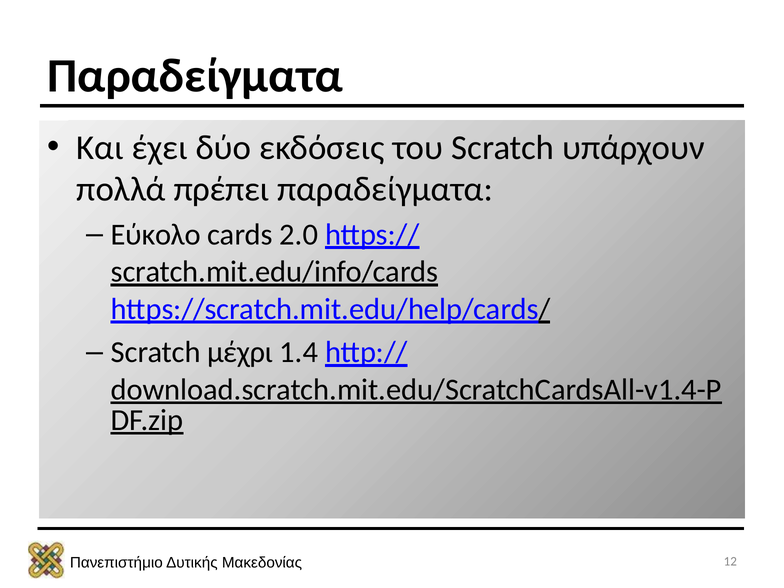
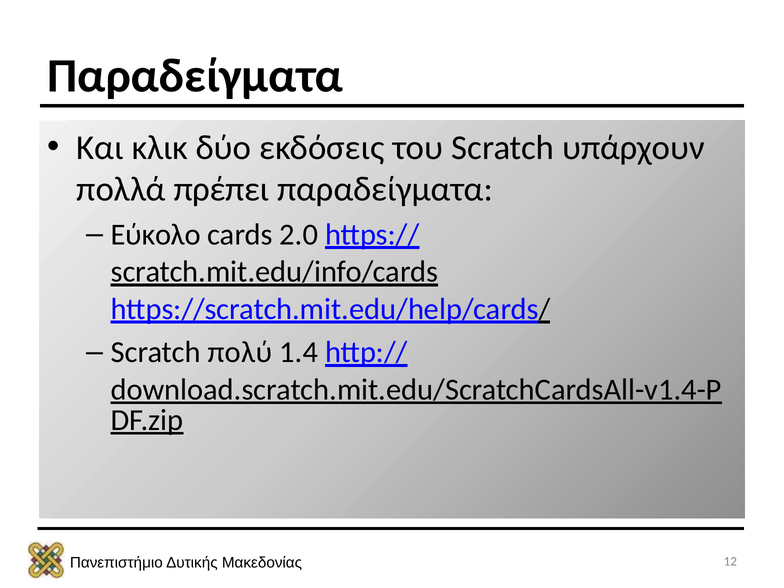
έχει: έχει -> κλικ (160, 148)
μέχρι: μέχρι -> πολύ (240, 352)
